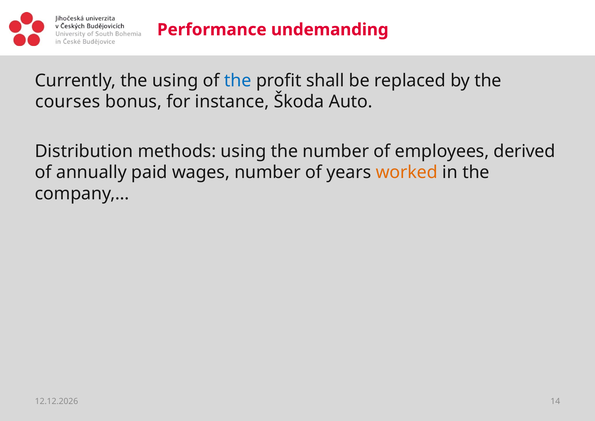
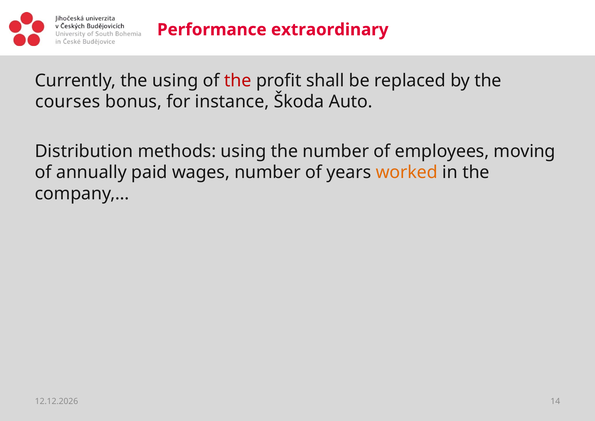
undemanding: undemanding -> extraordinary (330, 30)
the colour: blue -> red (238, 80)
derived: derived -> moving (525, 151)
